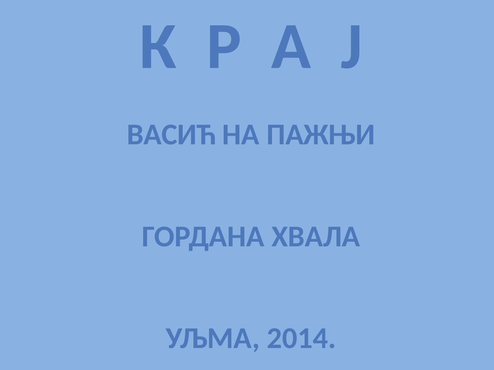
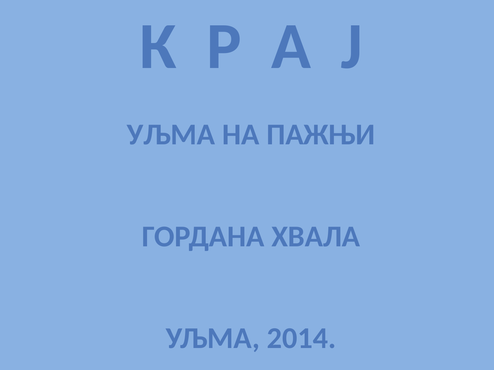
ВАСИЋ: ВАСИЋ -> УЉМА (171, 135)
